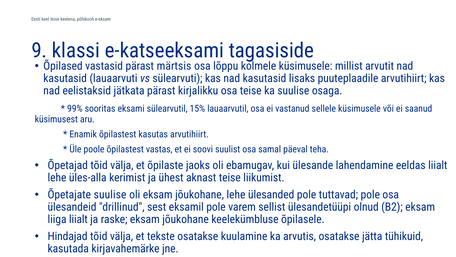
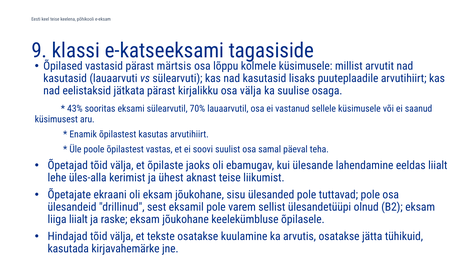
osa teise: teise -> välja (251, 91)
99%: 99% -> 43% (75, 108)
15%: 15% -> 70% (197, 108)
Õpetajate suulise: suulise -> ekraani (110, 194)
jõukohane lehe: lehe -> sisu (236, 194)
